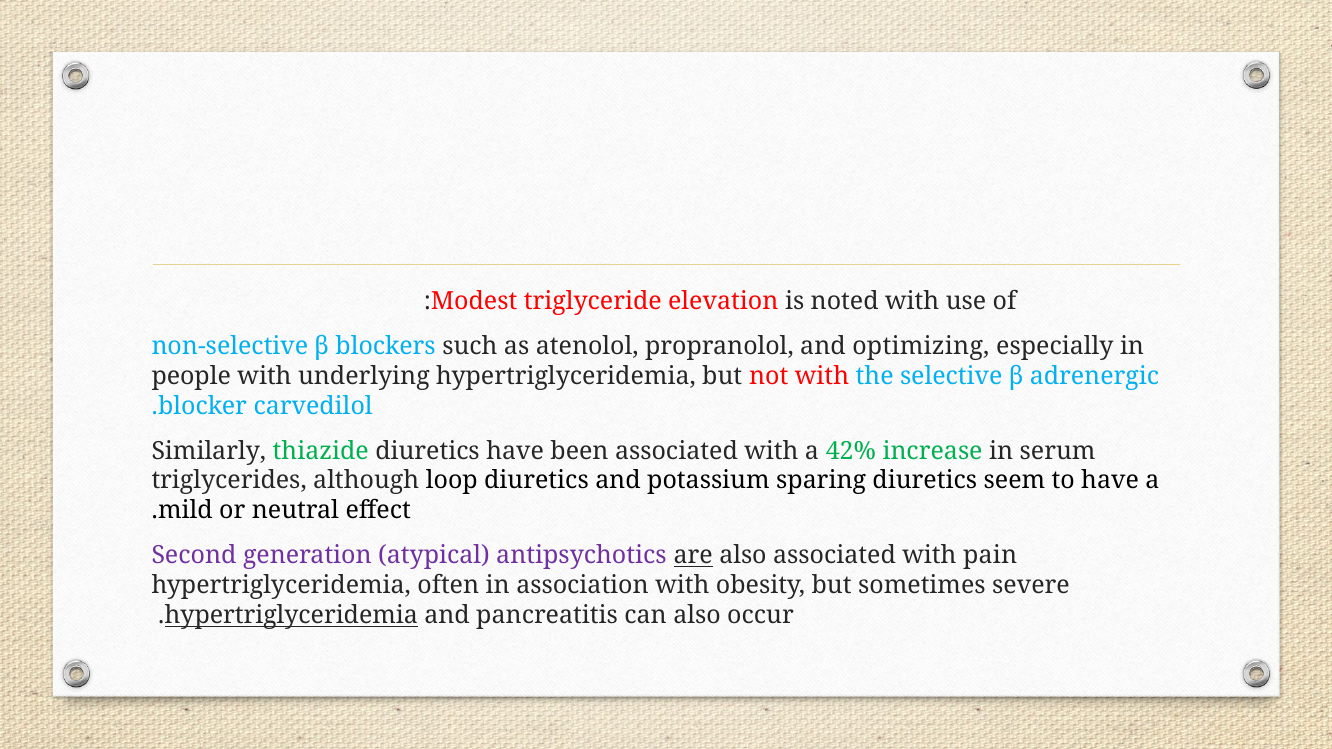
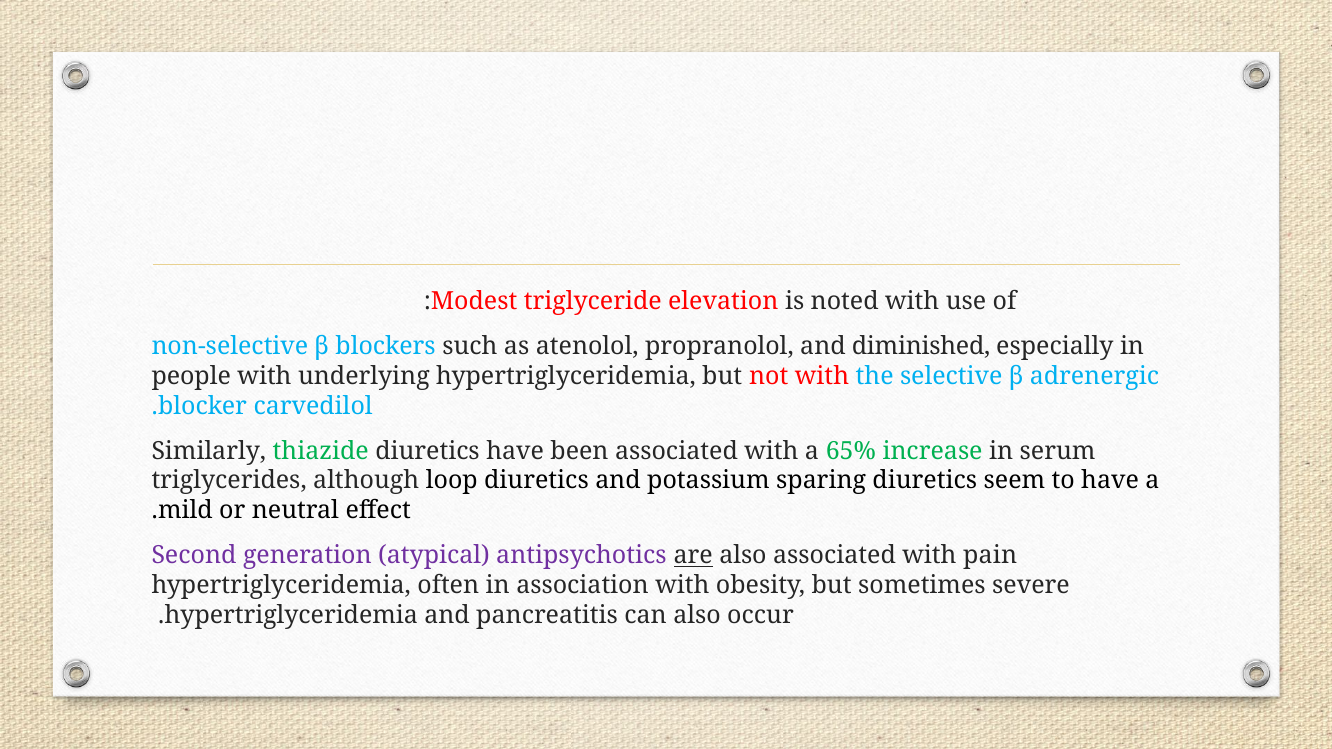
optimizing: optimizing -> diminished (921, 346)
42%: 42% -> 65% (851, 451)
hypertriglyceridemia underline: present -> none (291, 616)
